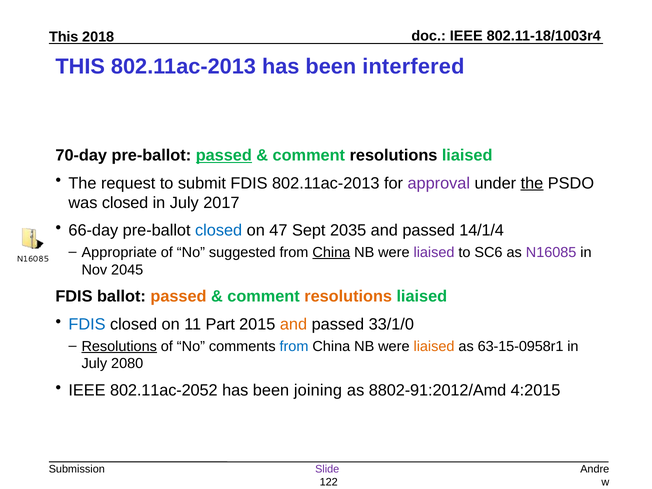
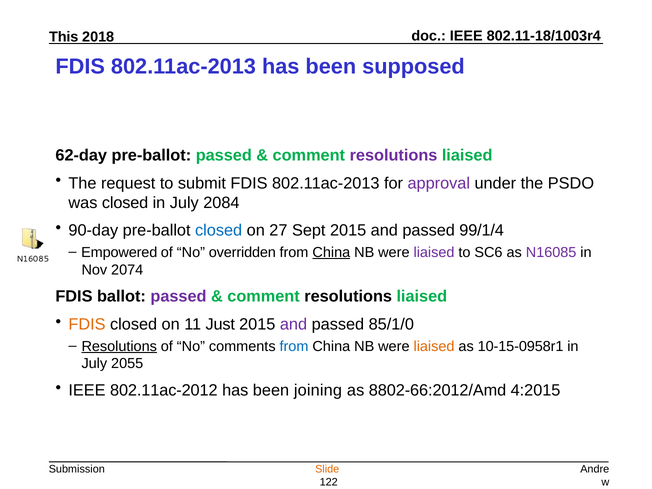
THIS: THIS -> FDIS (80, 67)
interfered: interfered -> supposed (413, 67)
70-day: 70-day -> 62-day (81, 155)
passed underline: present -> none (224, 155)
resolutions colour: black -> purple (394, 155)
the underline: present -> none (532, 183)
2017: 2017 -> 2084 (221, 203)
66-day: 66-day -> 90-day (93, 230)
47: 47 -> 27 (278, 230)
Sept 2035: 2035 -> 2015 (348, 230)
14/1/4: 14/1/4 -> 99/1/4 (482, 230)
Appropriate: Appropriate -> Empowered (119, 252)
suggested: suggested -> overridden (242, 252)
2045: 2045 -> 2074 (127, 270)
passed colour: orange -> purple (178, 297)
resolutions colour: orange -> black (348, 297)
FDIS colour: blue -> orange (87, 324)
Part: Part -> Just (220, 324)
and colour: orange -> purple (294, 324)
33/1/0: 33/1/0 -> 85/1/0 (391, 324)
63-15-0958r1: 63-15-0958r1 -> 10-15-0958r1 (521, 346)
2080: 2080 -> 2055 (127, 364)
802.11ac-2052: 802.11ac-2052 -> 802.11ac-2012 (164, 390)
8802-91:2012/Amd: 8802-91:2012/Amd -> 8802-66:2012/Amd (438, 390)
Slide colour: purple -> orange (327, 469)
